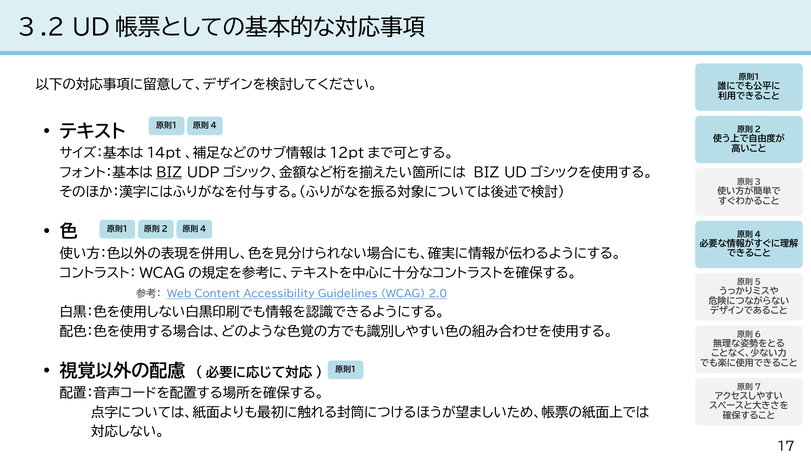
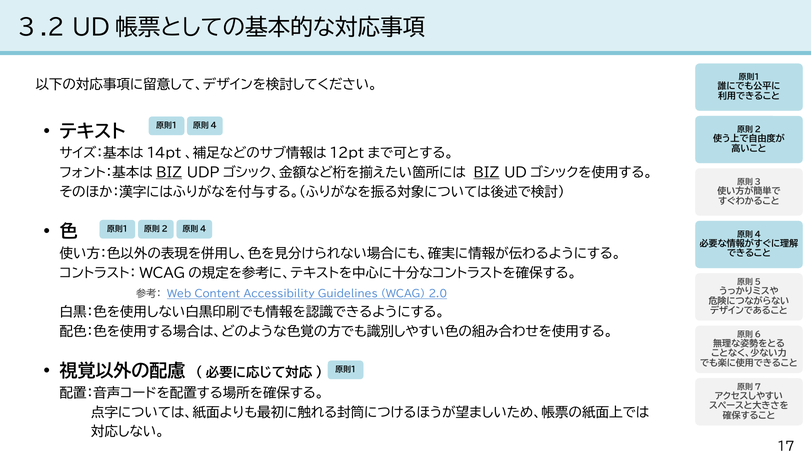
BIZ underline: none -> present (487, 173)
